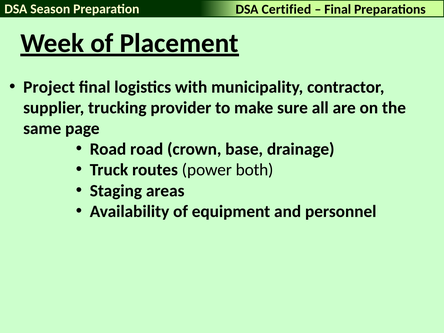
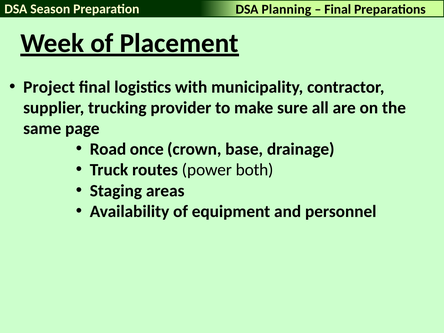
Certified: Certified -> Planning (286, 9)
Road road: road -> once (147, 149)
